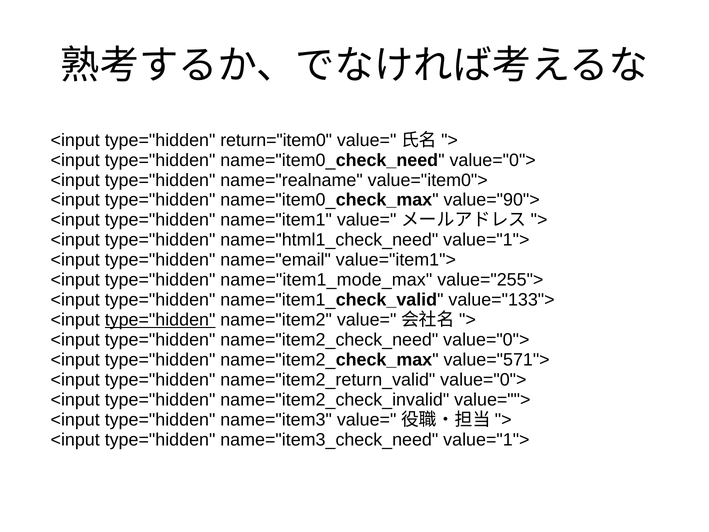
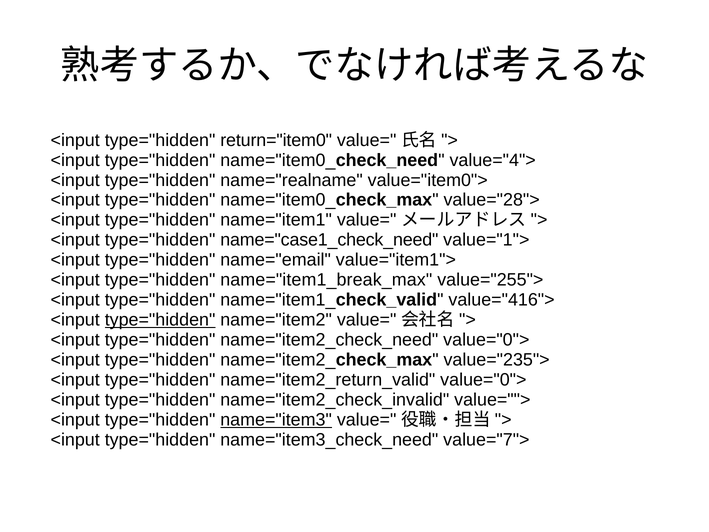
name="item0_check_need value="0">: value="0"> -> value="4"> (493, 160)
value="90">: value="90"> -> value="28"> (492, 200)
name="html1_check_need: name="html1_check_need -> name="case1_check_need (329, 240)
name="item1_mode_max: name="item1_mode_max -> name="item1_break_max (326, 280)
value="133">: value="133"> -> value="416"> (502, 300)
value="571">: value="571"> -> value="235"> (497, 360)
name="item3 underline: none -> present (276, 419)
name="item3_check_need value="1">: value="1"> -> value="7"> (486, 439)
